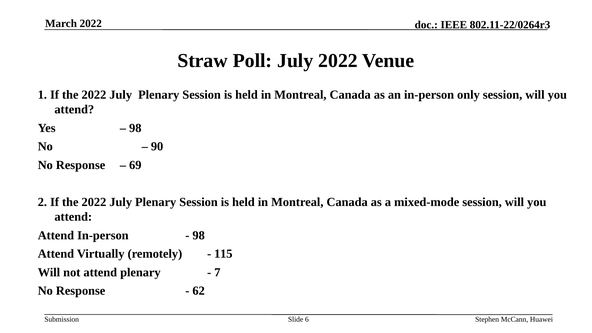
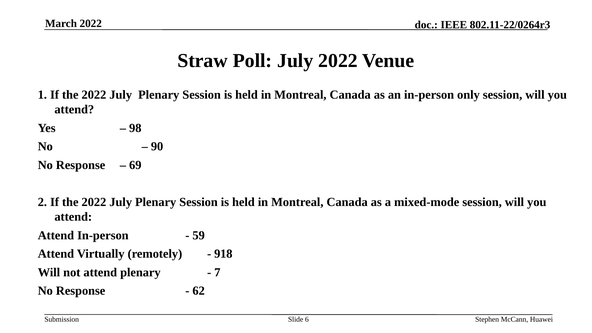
98: 98 -> 59 (199, 235)
115: 115 -> 918 (223, 254)
